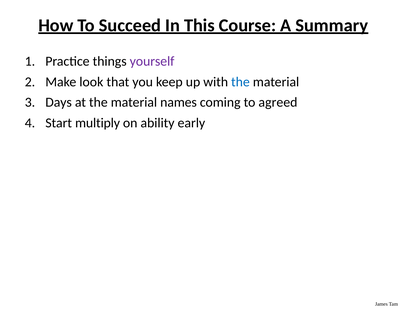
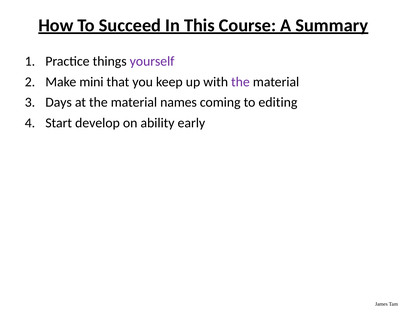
look: look -> mini (91, 82)
the colour: blue -> purple (240, 82)
agreed: agreed -> editing (278, 102)
multiply: multiply -> develop (97, 123)
